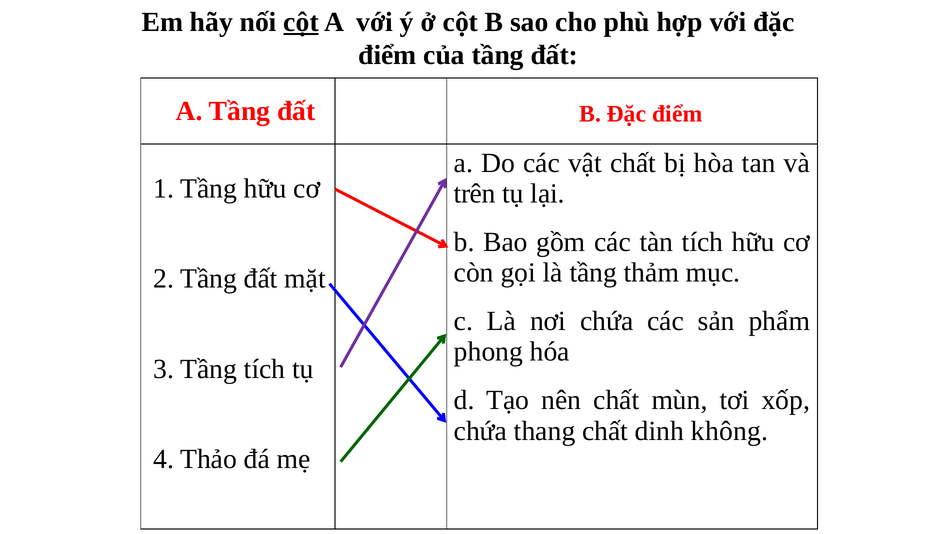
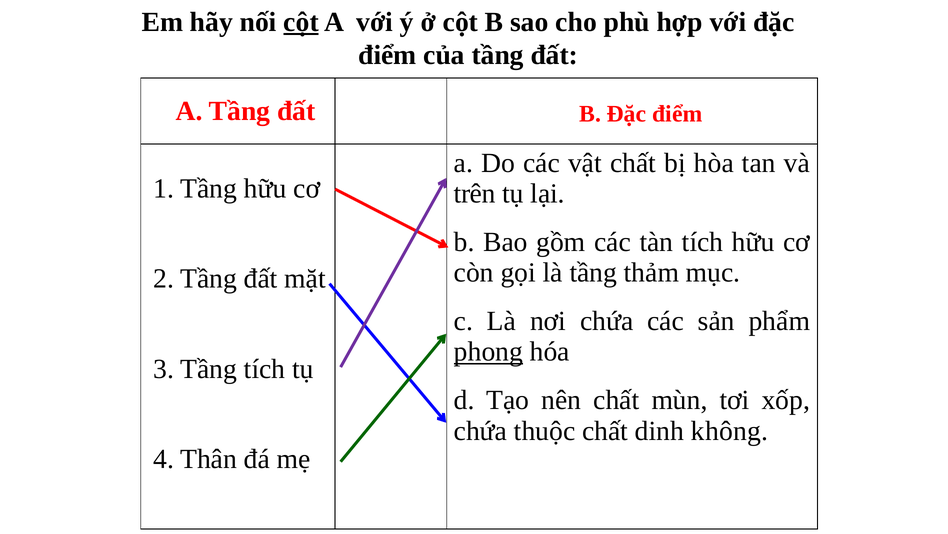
phong underline: none -> present (488, 351)
thang: thang -> thuộc (545, 430)
Thảo: Thảo -> Thân (209, 459)
